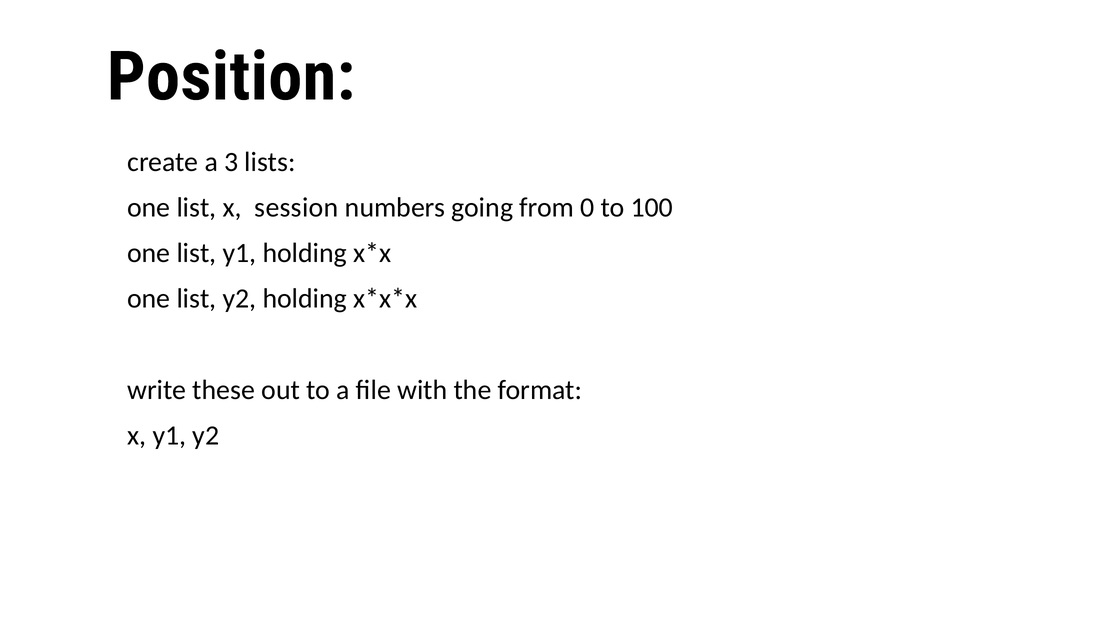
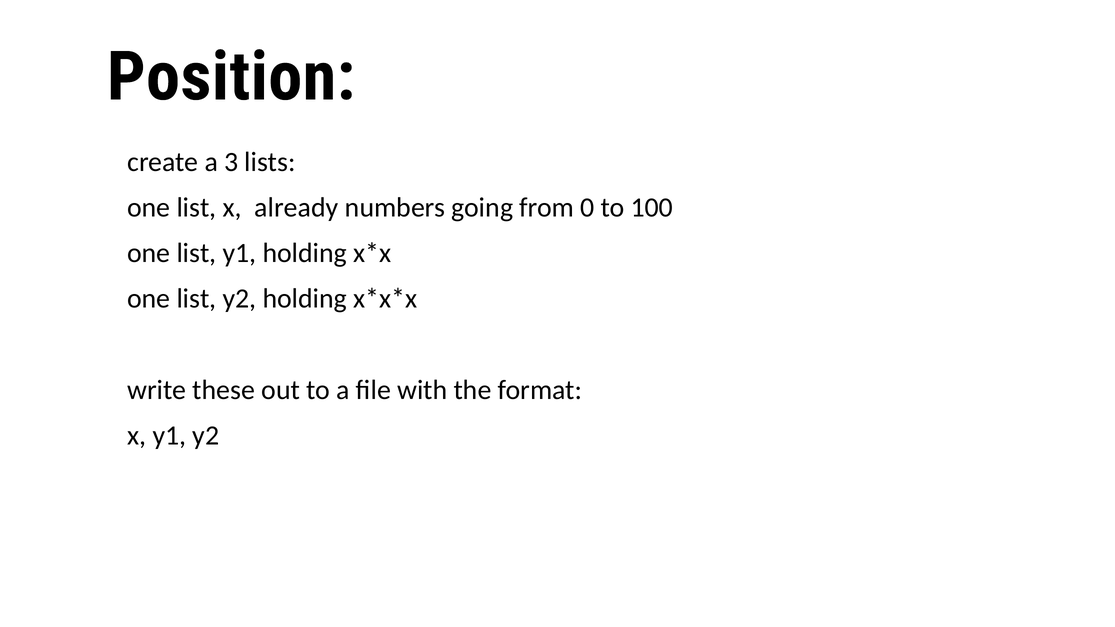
session: session -> already (296, 208)
